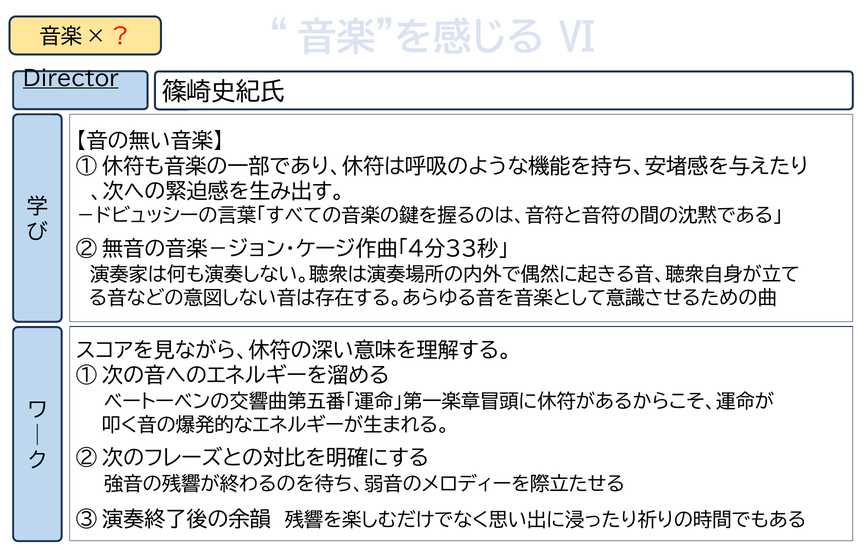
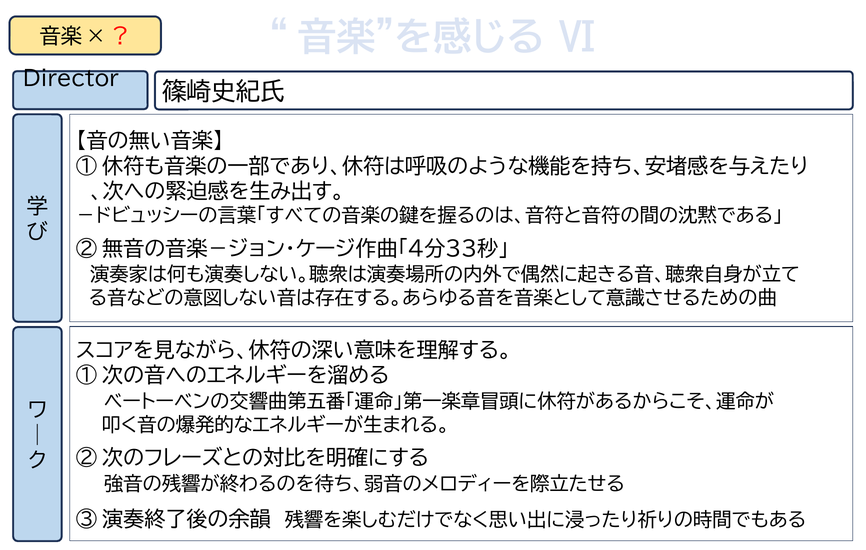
Director underline: present -> none (71, 79)
